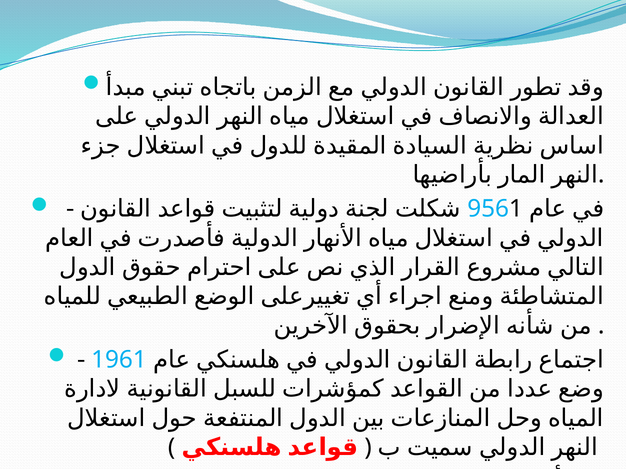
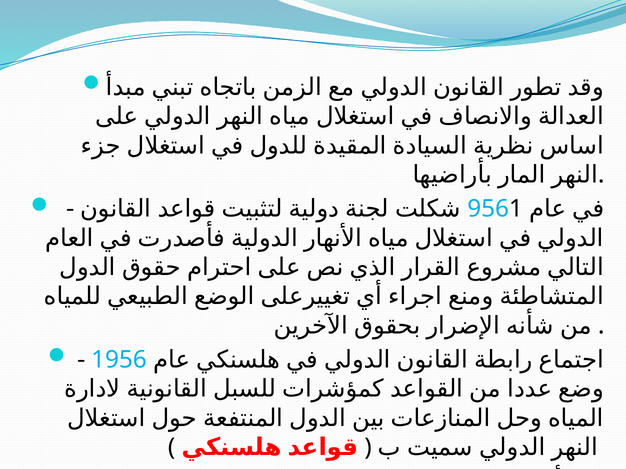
1961: 1961 -> 1956 (119, 360)
